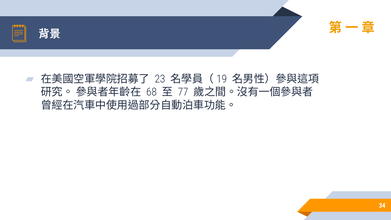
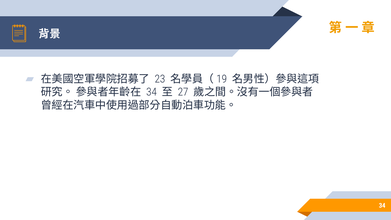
68: 68 -> 34 (152, 92)
77: 77 -> 27 (183, 92)
